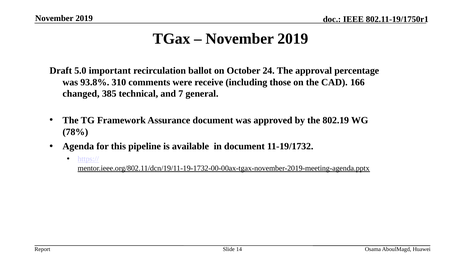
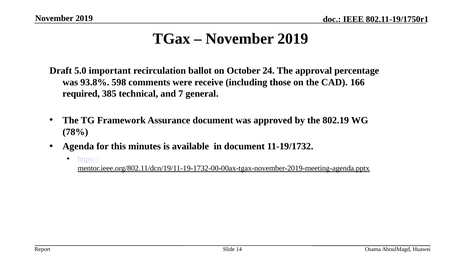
310: 310 -> 598 (119, 82)
changed: changed -> required (81, 94)
pipeline: pipeline -> minutes (145, 146)
